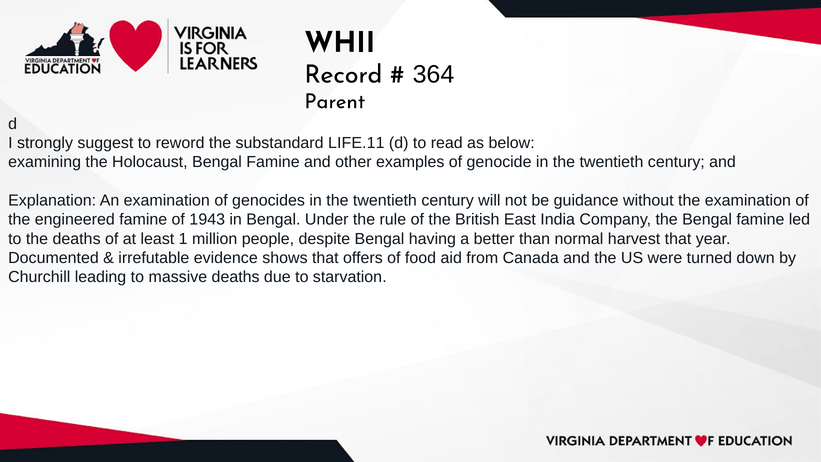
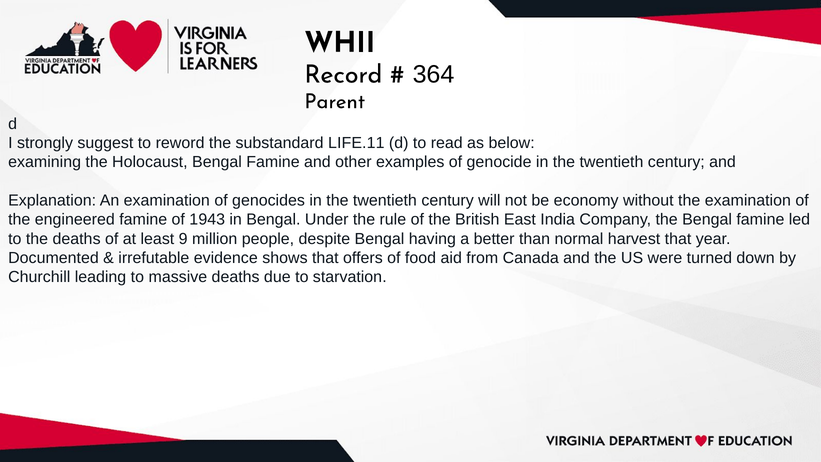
guidance: guidance -> economy (586, 200)
1: 1 -> 9 (183, 239)
